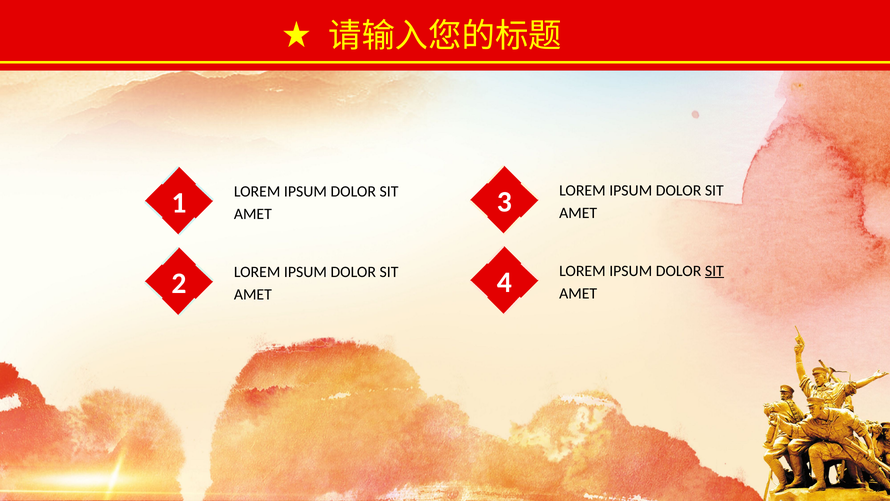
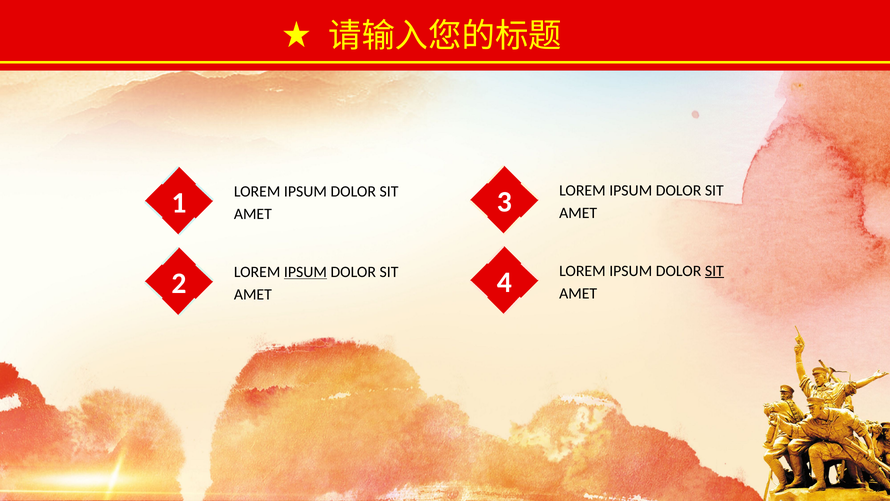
IPSUM underline: none -> present (305, 272)
